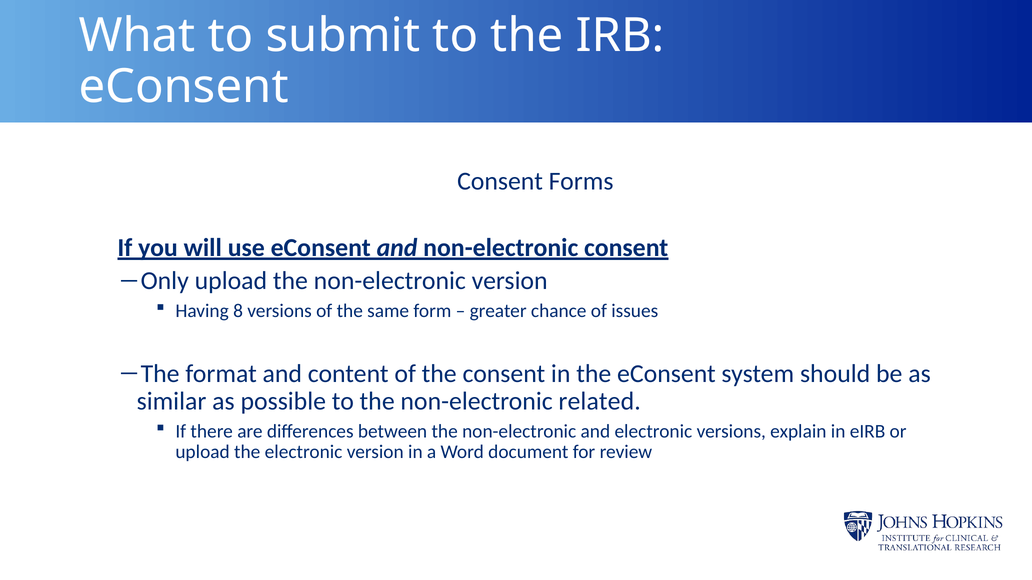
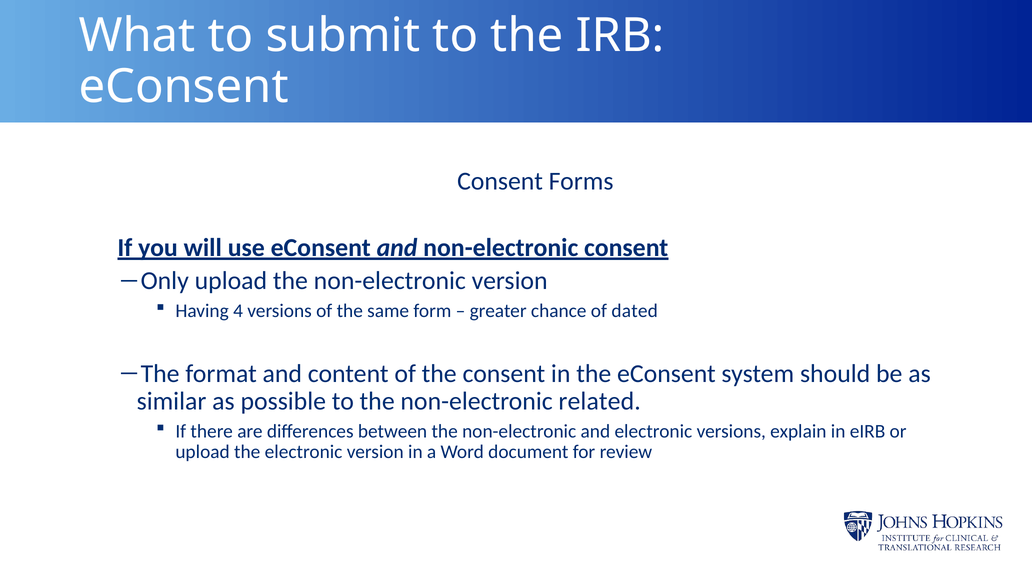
8: 8 -> 4 (238, 311)
issues: issues -> dated (635, 311)
